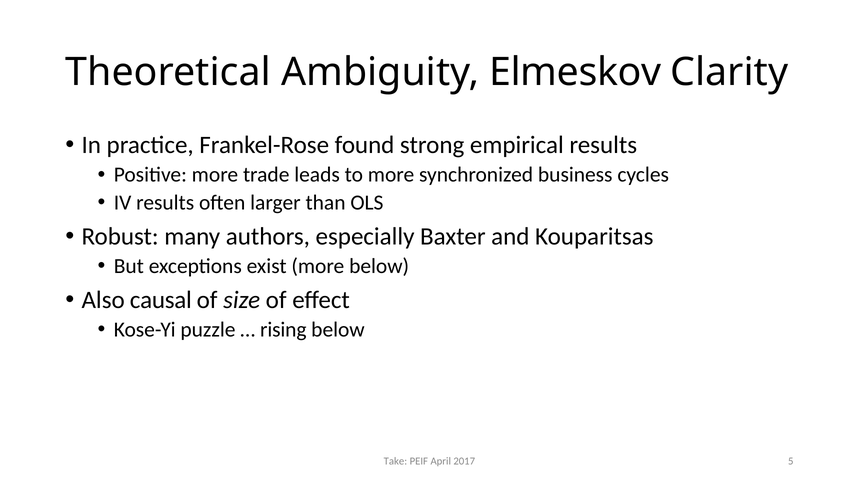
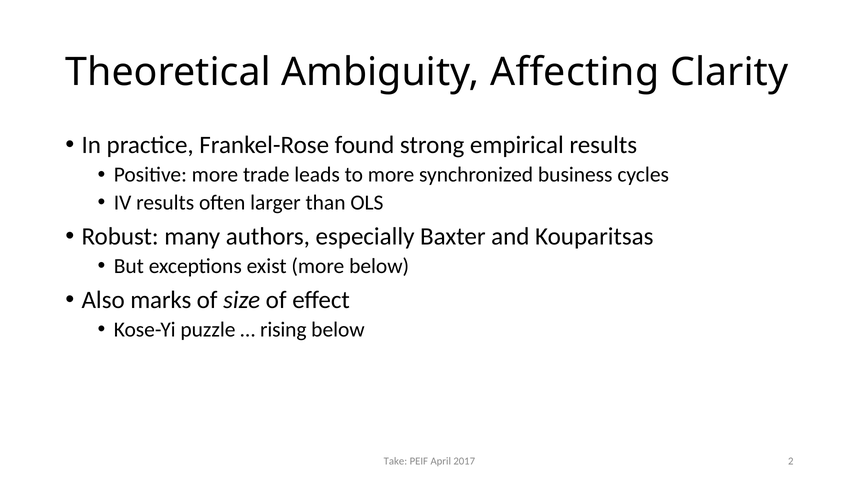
Elmeskov: Elmeskov -> Affecting (575, 72)
causal: causal -> marks (161, 300)
5: 5 -> 2 (791, 461)
